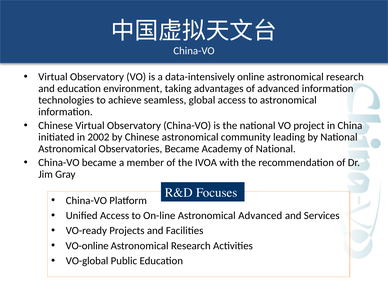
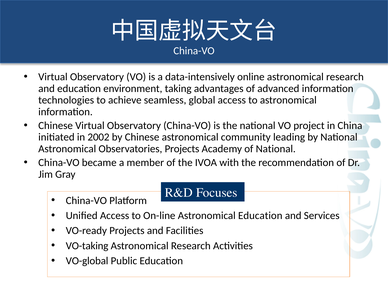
Observatories Became: Became -> Projects (182, 149)
Astronomical Advanced: Advanced -> Education (260, 216)
VO-online: VO-online -> VO-taking (87, 246)
